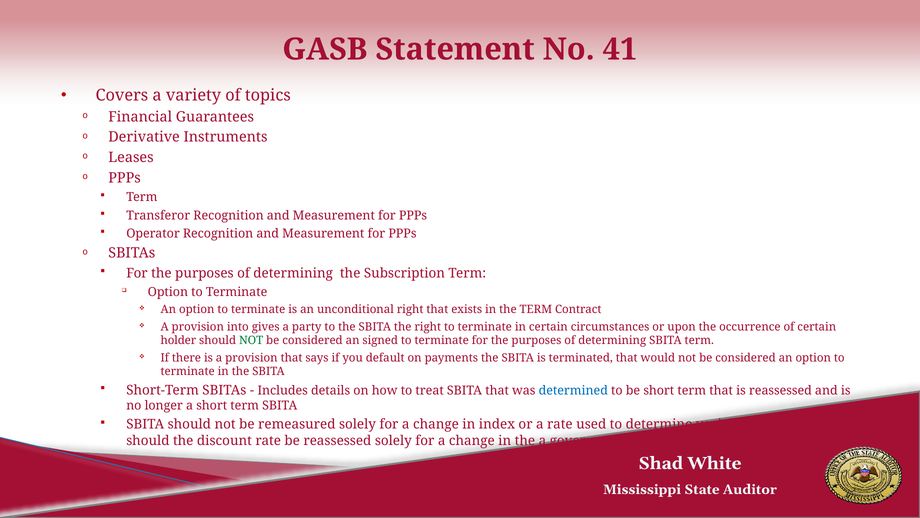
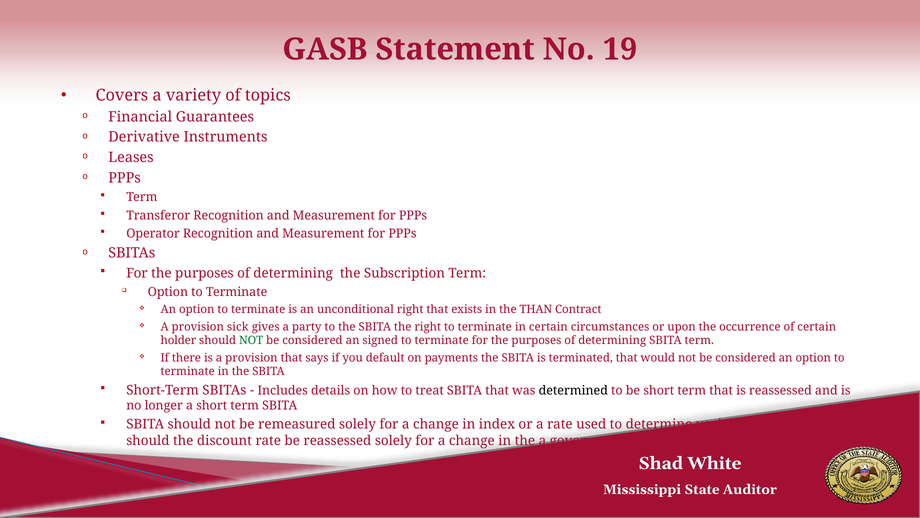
41: 41 -> 19 (620, 49)
the TERM: TERM -> THAN (536, 309)
into: into -> sick (238, 327)
determined colour: blue -> black (573, 390)
